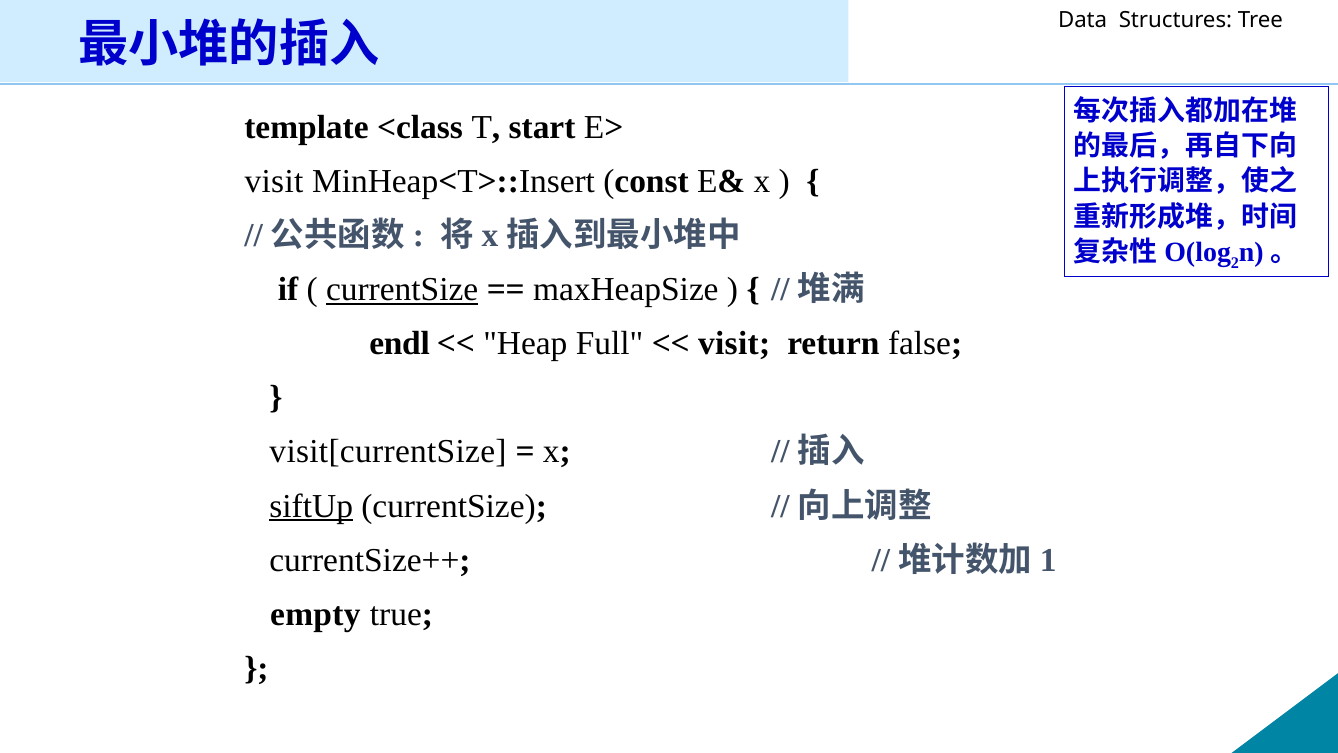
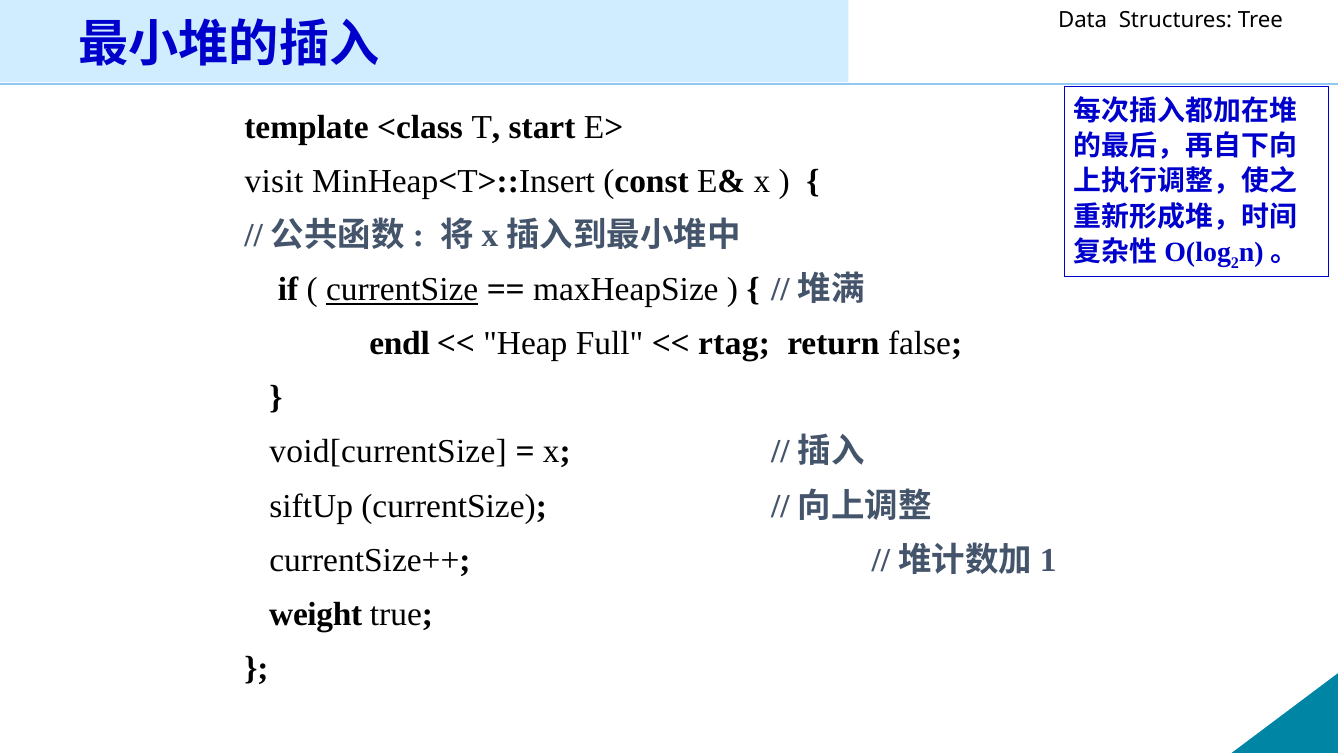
visit: visit -> rtag (734, 343)
visit[currentSize: visit[currentSize -> void[currentSize (388, 452)
siftUp underline: present -> none (311, 506)
empty: empty -> weight (316, 614)
